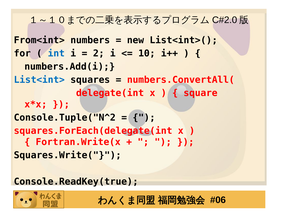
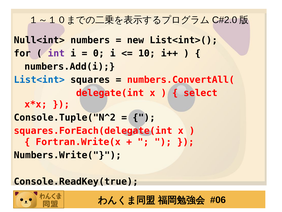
From<int>: From<int> -> Null<int> (39, 40)
int colour: blue -> purple (56, 53)
2: 2 -> 0 (99, 53)
square: square -> select (201, 93)
Squares.Write(: Squares.Write( -> Numbers.Write( (68, 155)
